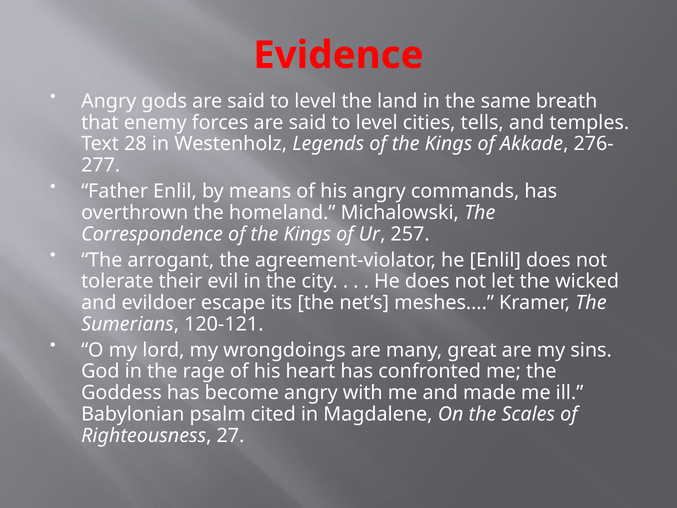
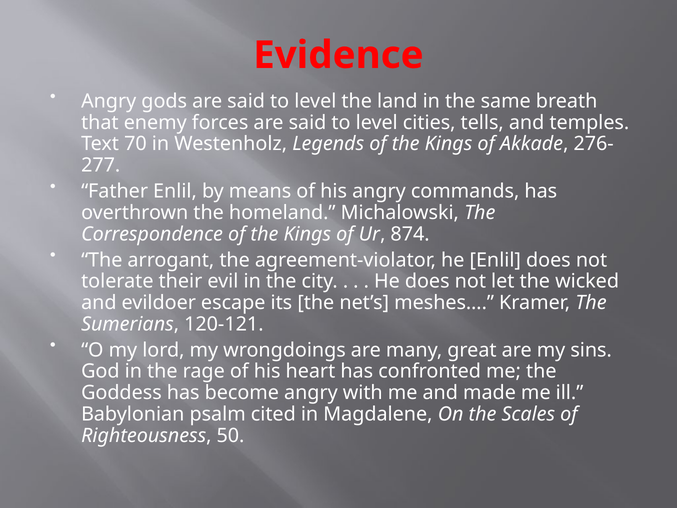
28: 28 -> 70 (135, 144)
257: 257 -> 874 (410, 234)
27: 27 -> 50 (230, 435)
